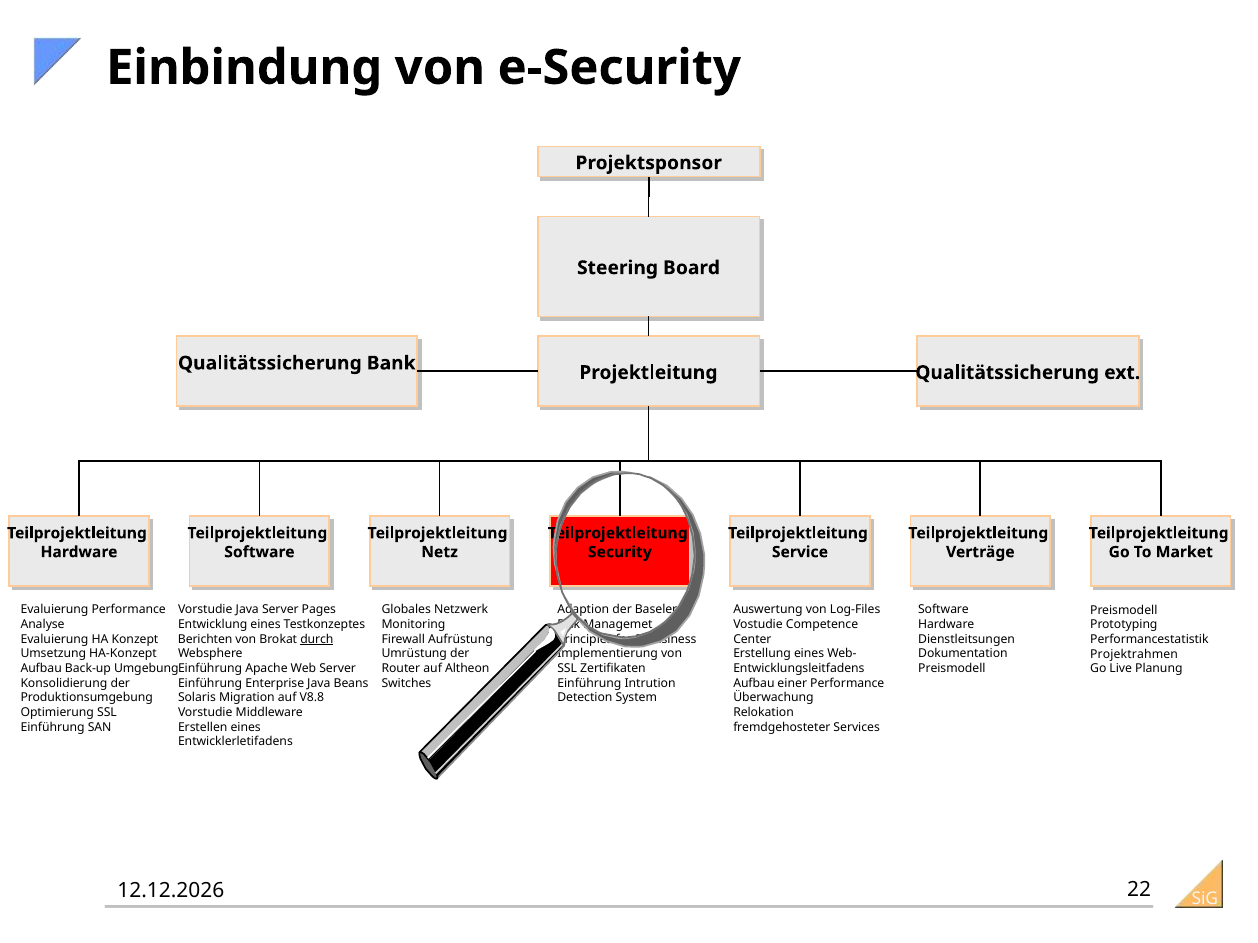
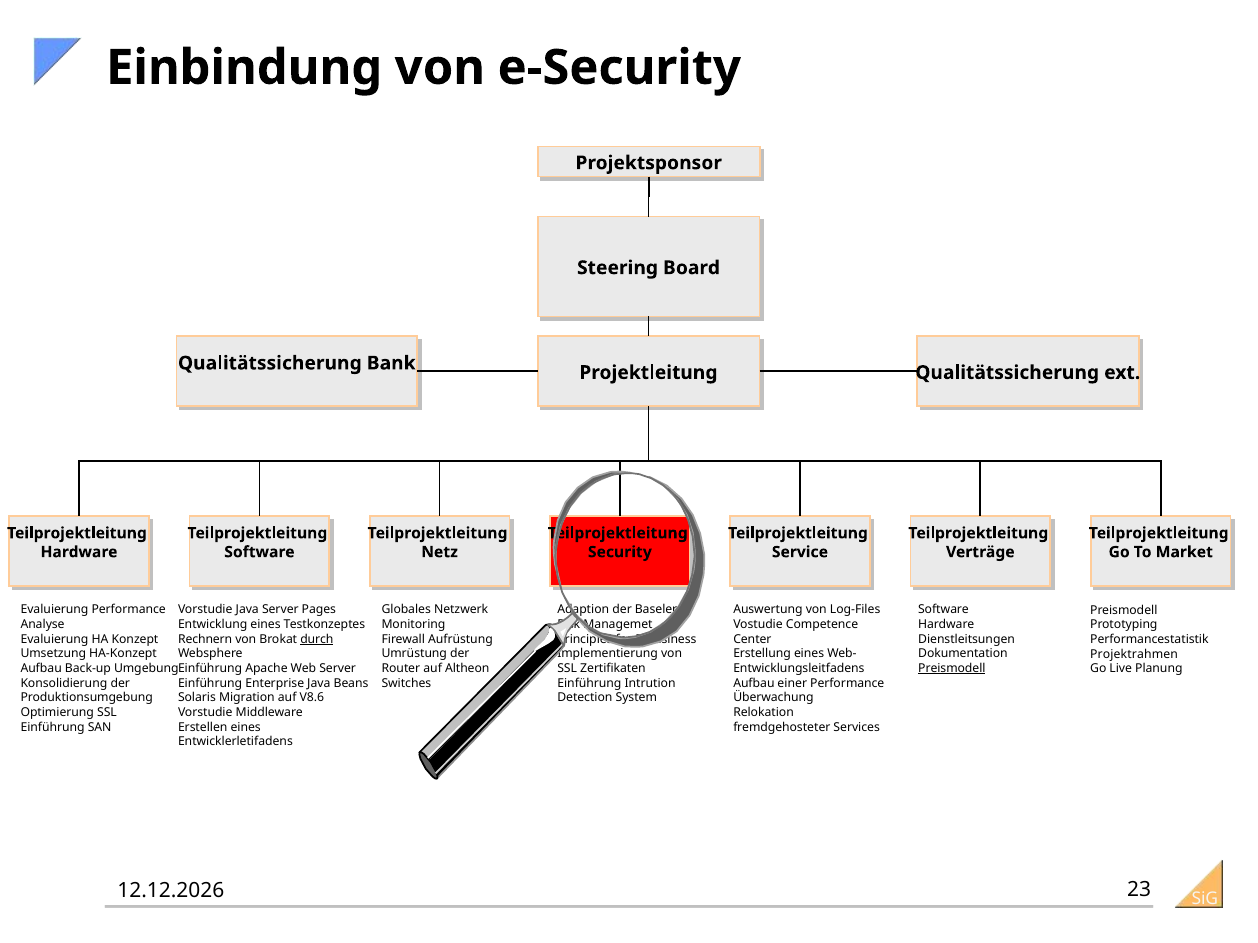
Berichten: Berichten -> Rechnern (205, 640)
Preismodell underline: none -> present (952, 669)
V8.8: V8.8 -> V8.6 (312, 698)
22: 22 -> 23 (1139, 890)
